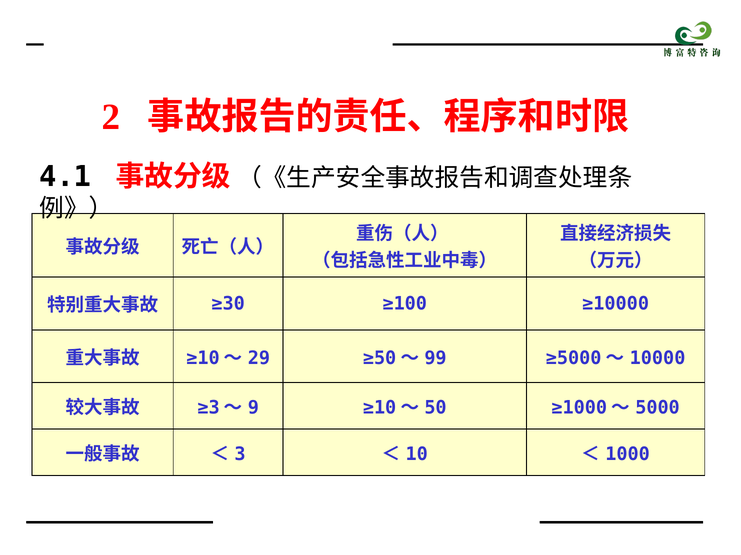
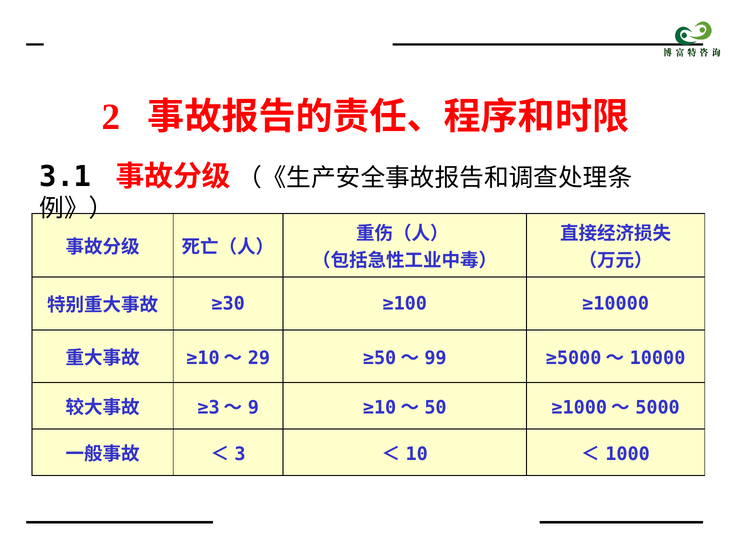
4.1: 4.1 -> 3.1 (65, 177)
